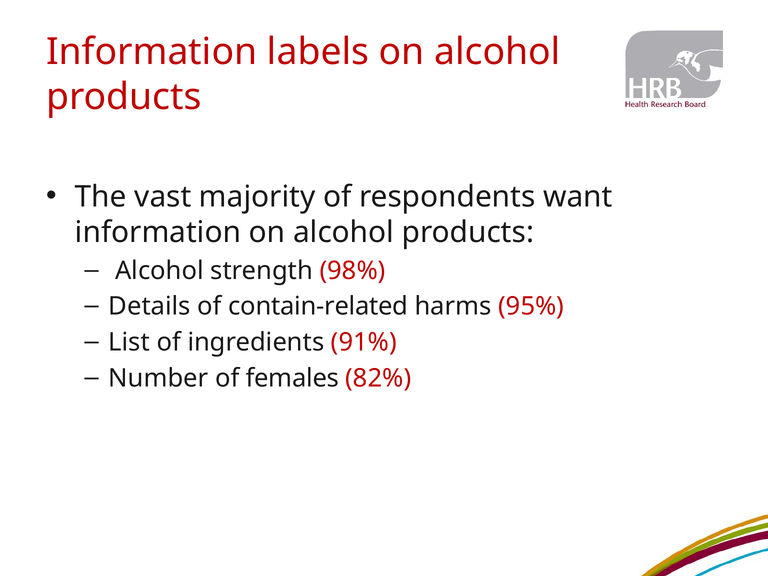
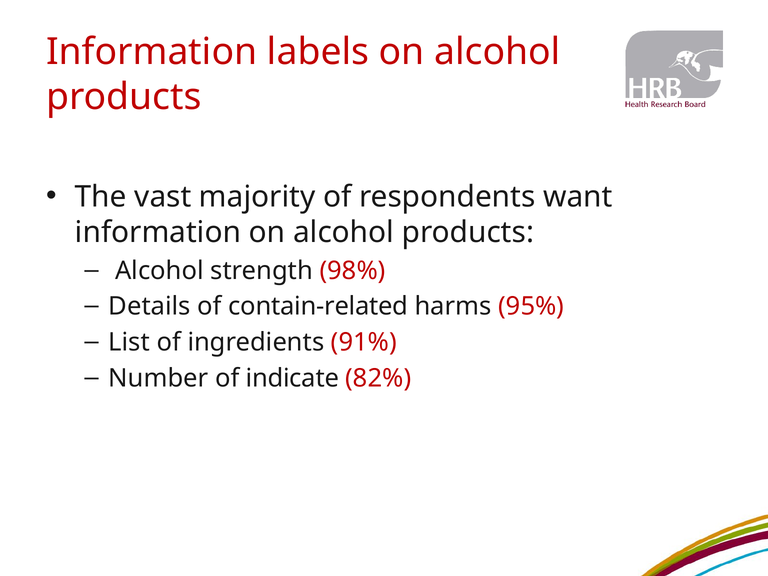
females: females -> indicate (292, 378)
